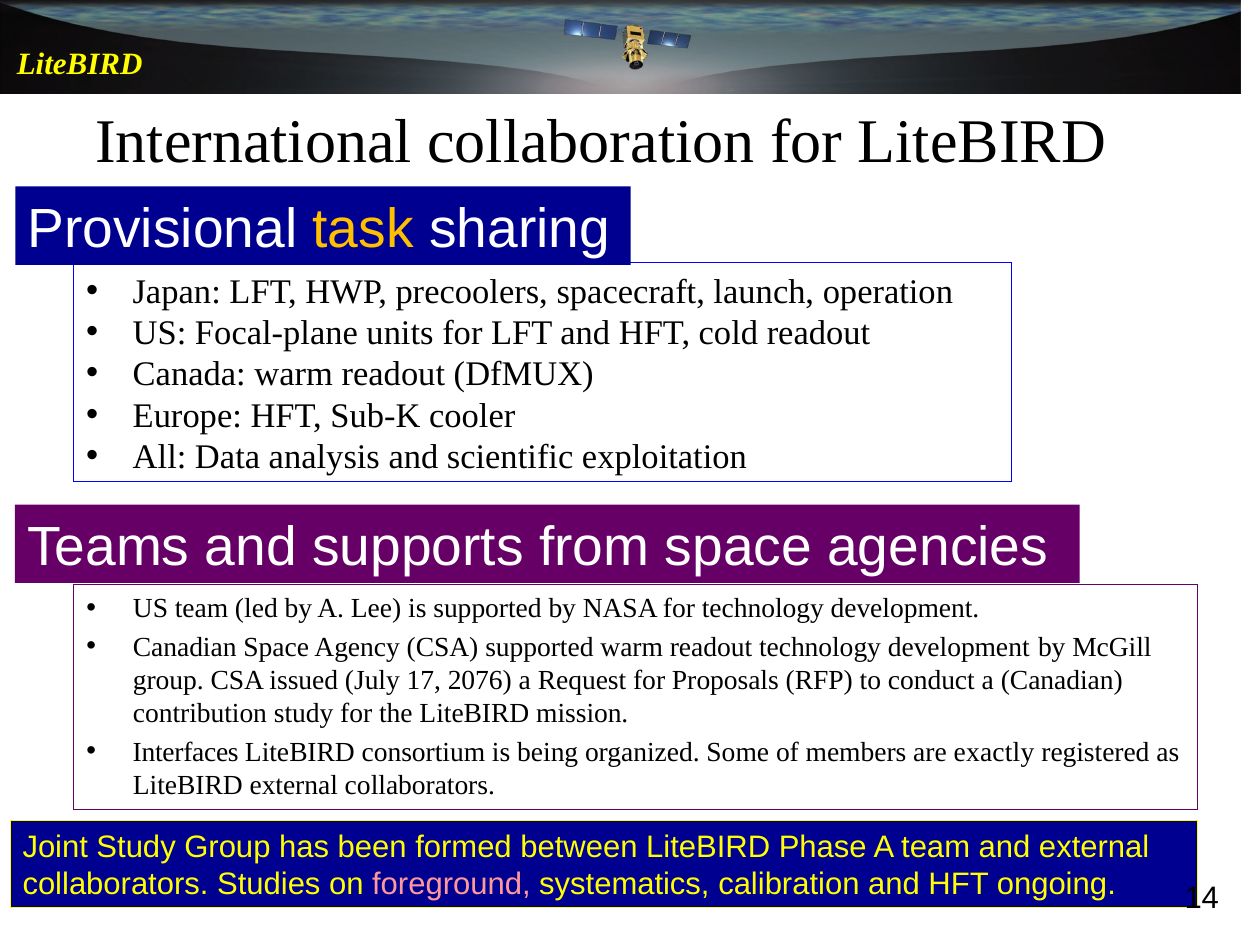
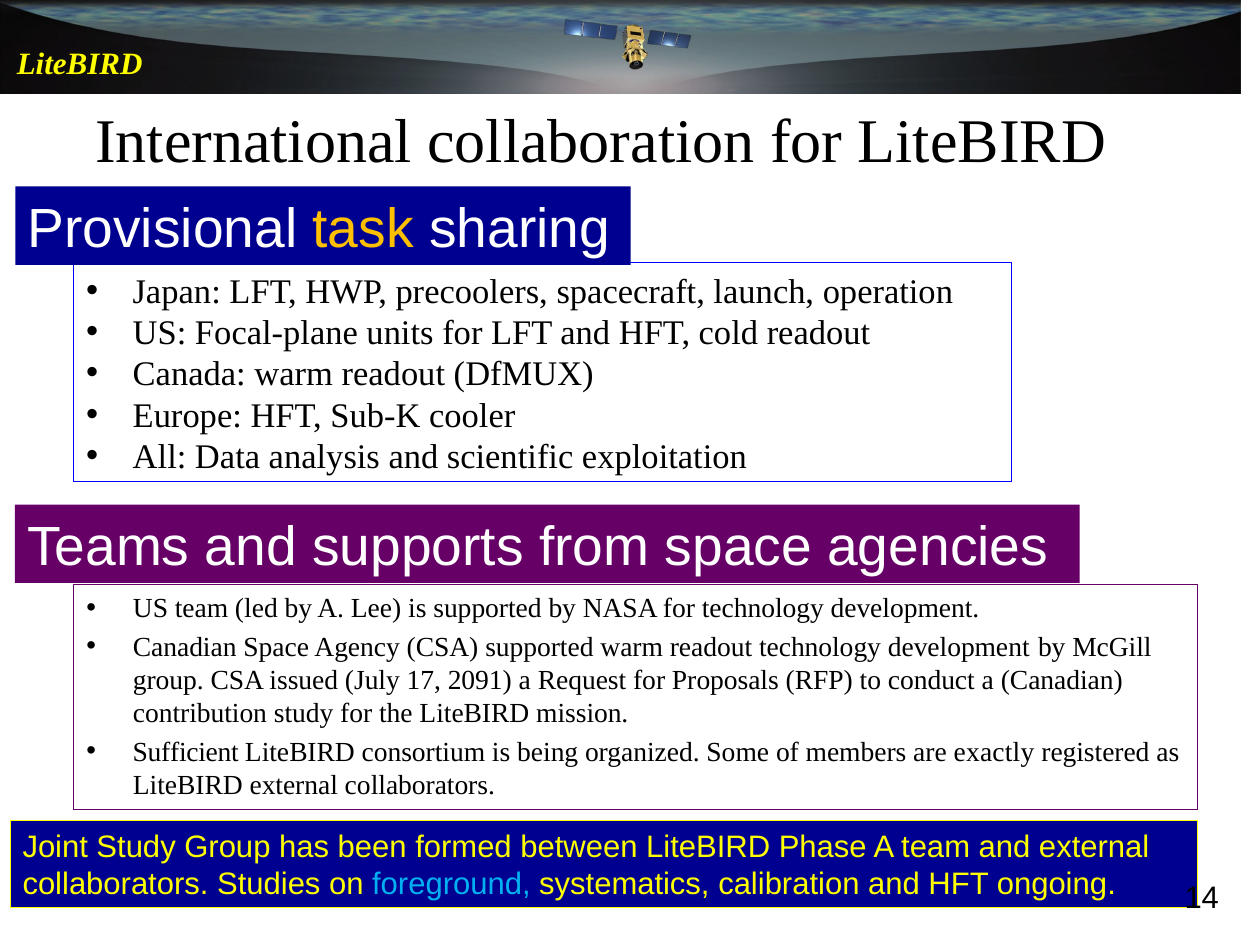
2076: 2076 -> 2091 (480, 680)
Interfaces: Interfaces -> Sufficient (186, 752)
foreground colour: pink -> light blue (451, 884)
